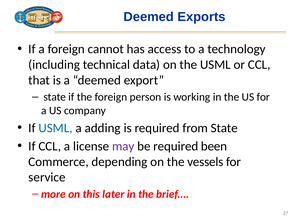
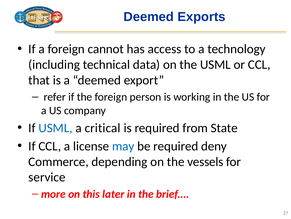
state: state -> refer (55, 97)
adding: adding -> critical (103, 128)
may colour: purple -> blue (123, 146)
been: been -> deny (214, 146)
